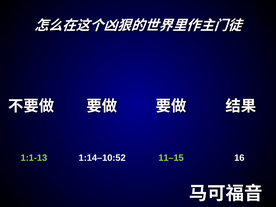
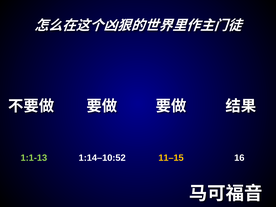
11–15 colour: light green -> yellow (171, 158)
